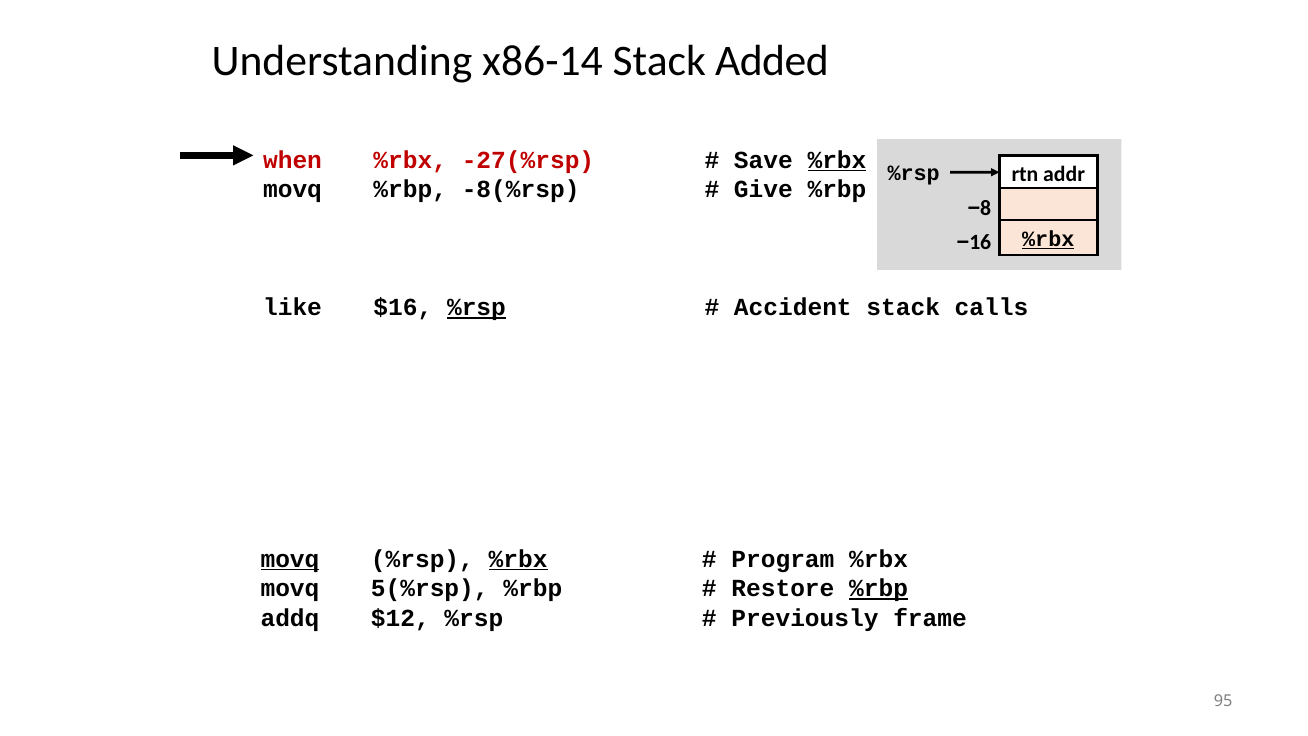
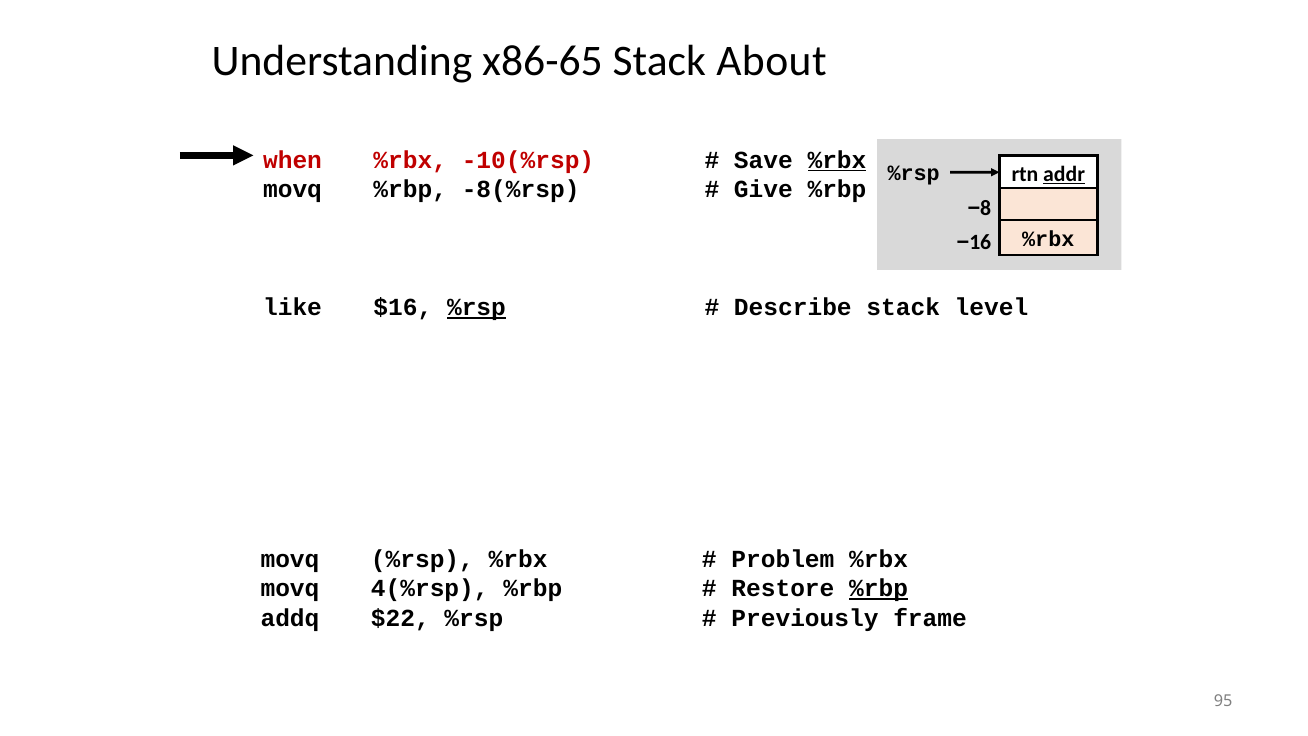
x86-14: x86-14 -> x86-65 (542, 61)
Added: Added -> About (771, 61)
-27(%rsp: -27(%rsp -> -10(%rsp (528, 160)
addr underline: none -> present (1064, 174)
%rbx underline: present -> none (1048, 239)
Accident: Accident -> Describe (793, 307)
calls: calls -> level (991, 307)
movq underline: present -> none (290, 559)
%rbx underline: present -> none (518, 559)
Program: Program -> Problem (783, 559)
5(%rsp: 5(%rsp -> 4(%rsp (430, 588)
$12: $12 -> $22 (400, 618)
